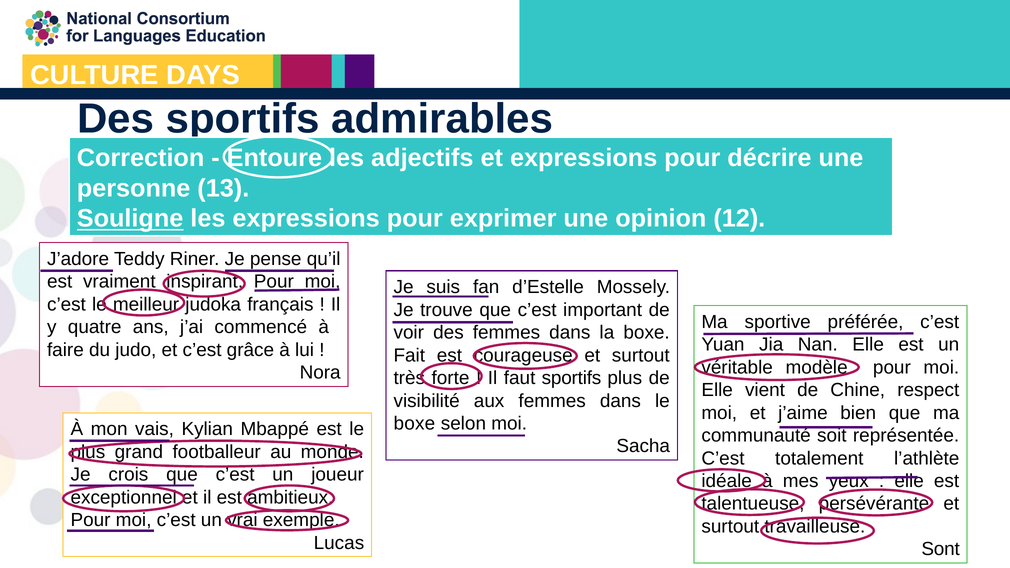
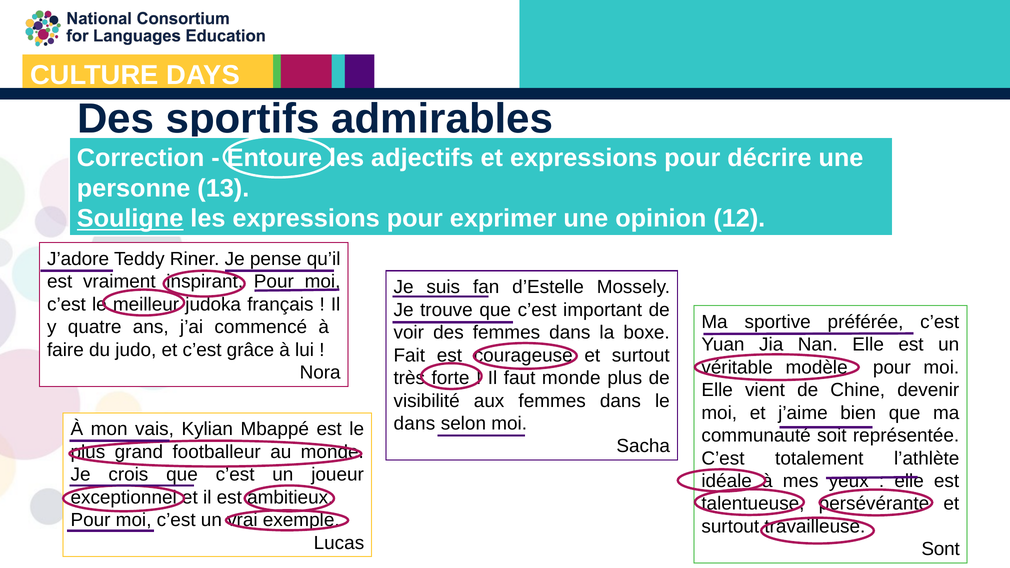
faut sportifs: sportifs -> monde (571, 378)
respect: respect -> devenir (928, 390)
boxe: boxe -> dans (414, 424)
